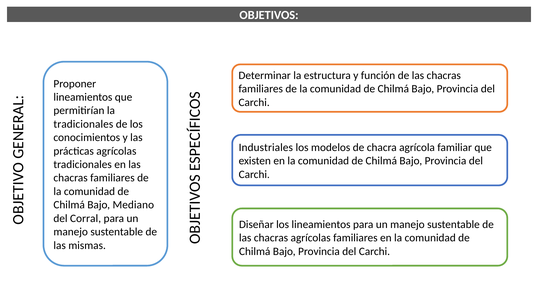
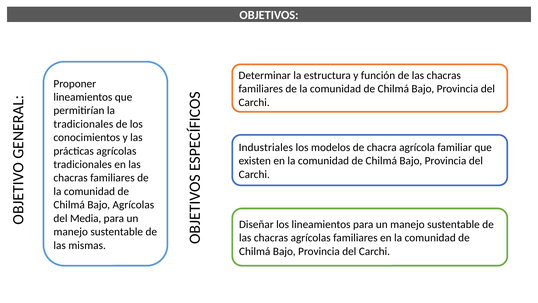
Bajo Mediano: Mediano -> Agrícolas (133, 205)
Corral: Corral -> Media (86, 218)
